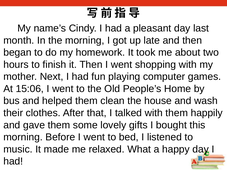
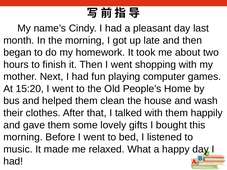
15:06: 15:06 -> 15:20 (30, 89)
